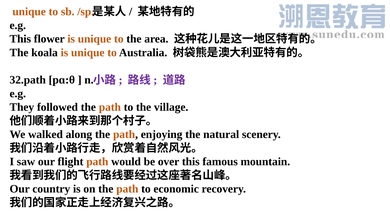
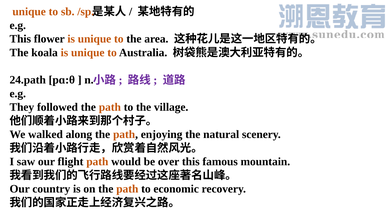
32.path: 32.path -> 24.path (28, 80)
